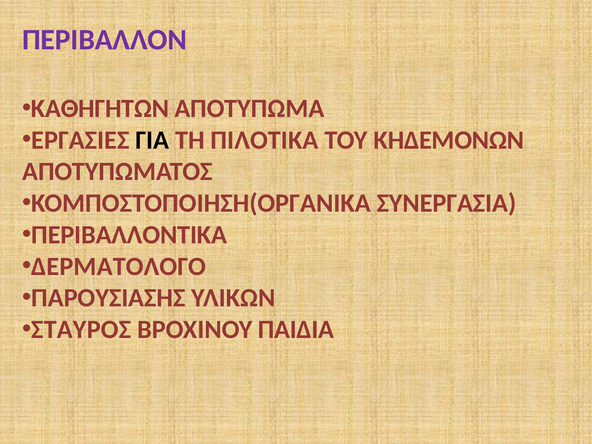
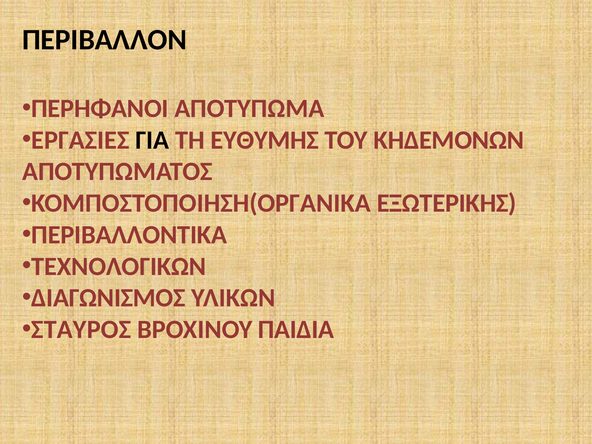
ΠΕΡΙΒΑΛΛΟΝ colour: purple -> black (105, 40)
ΚΑΘΗΓΗΤΩΝ: ΚΑΘΗΓΗΤΩΝ -> ΠΕΡΗΦΑΝΟΙ (100, 108)
ΠΙΛΟΤΙΚΑ: ΠΙΛΟΤΙΚΑ -> ΕΥΘΥΜΗΣ (265, 140)
ΣΥΝΕΡΓΑΣΙΑ: ΣΥΝΕΡΓΑΣΙΑ -> ΕΞΩΤΕΡΙΚΗΣ (447, 203)
ΔΕΡΜΑΤΟΛΟΓΟ: ΔΕΡΜΑΤΟΛΟΓΟ -> ΤΕΧΝΟΛΟΓΙΚΩΝ (119, 266)
ΠΑΡΟΥΣΙΑΣΗΣ: ΠΑΡΟΥΣΙΑΣΗΣ -> ΔΙΑΓΩΝΙΣΜΟΣ (108, 298)
